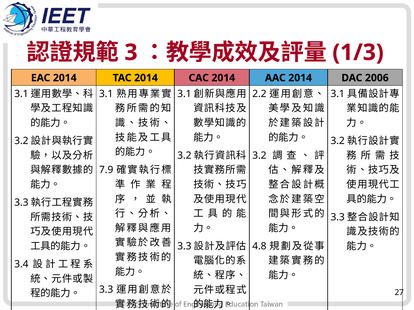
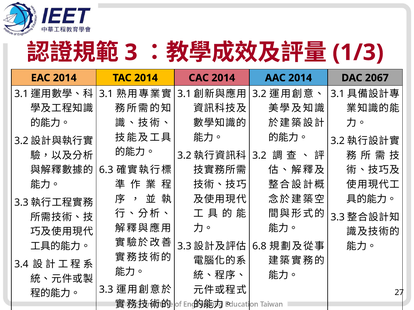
2006: 2006 -> 2067 (377, 78)
2.2: 2.2 -> 3.2 (259, 94)
7.9: 7.9 -> 6.3 (106, 170)
4.8: 4.8 -> 6.8 (259, 246)
